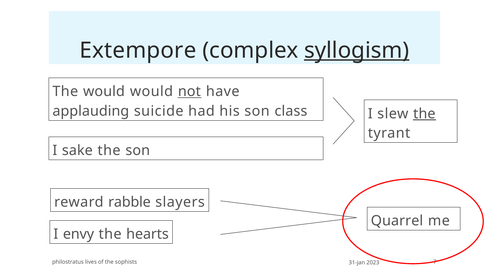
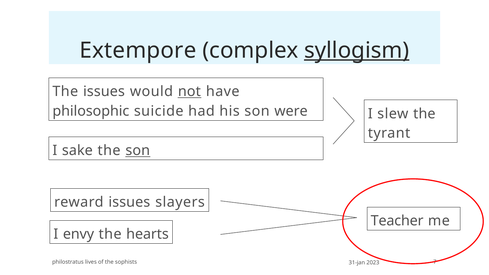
The would: would -> issues (104, 92)
applauding: applauding -> philosophic (91, 111)
class: class -> were (291, 111)
the underline: present -> none (424, 114)
son underline: none -> present (138, 151)
reward rabble: rabble -> issues (129, 202)
Quarrel: Quarrel -> Teacher (397, 221)
